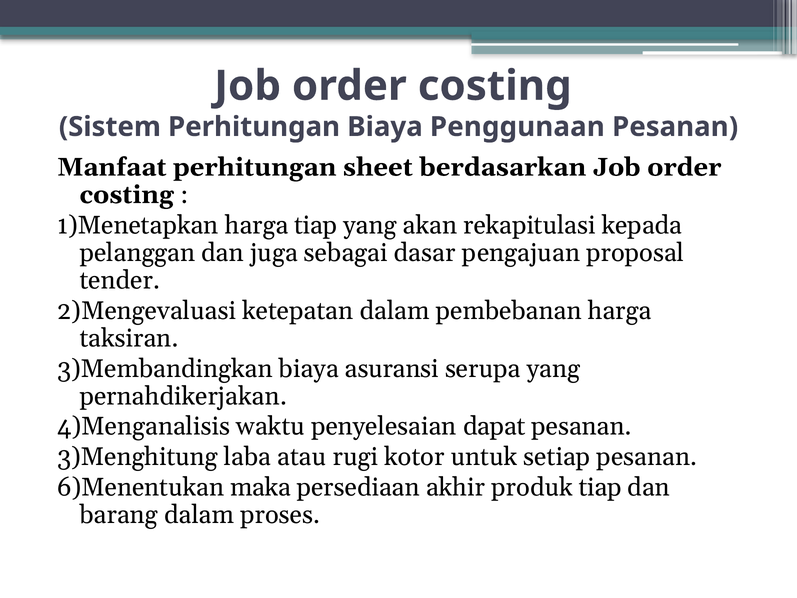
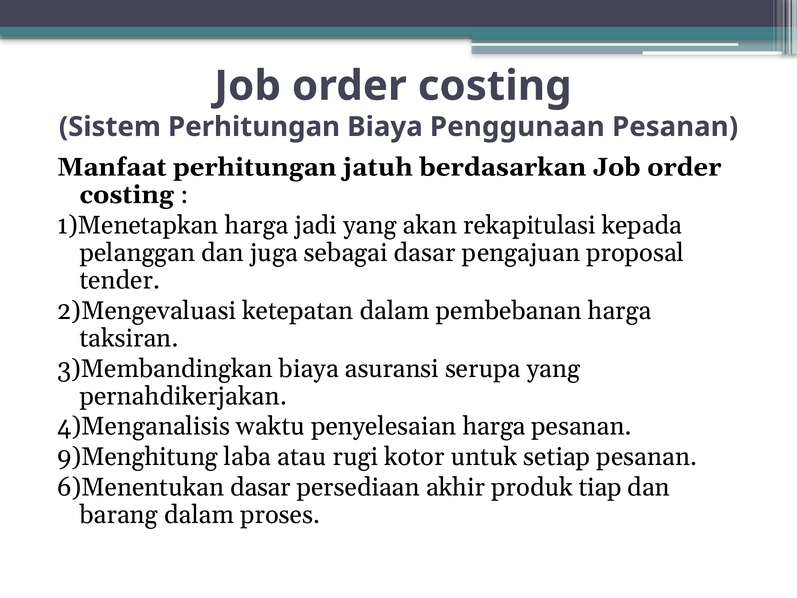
sheet: sheet -> jatuh (378, 167)
harga tiap: tiap -> jadi (316, 225)
penyelesaian dapat: dapat -> harga (494, 426)
3)Menghitung: 3)Menghitung -> 9)Menghitung (138, 457)
6)Menentukan maka: maka -> dasar (261, 487)
